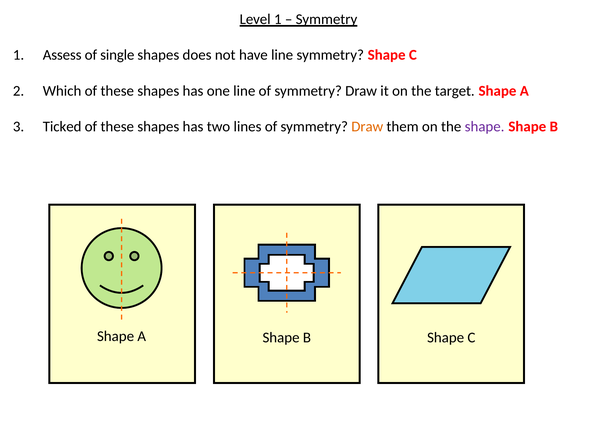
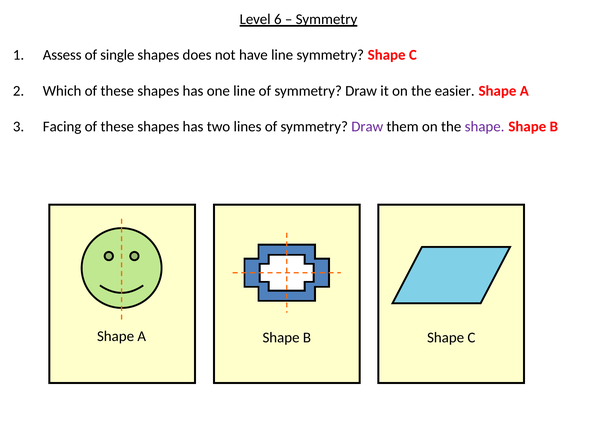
Level 1: 1 -> 6 (278, 19)
target: target -> easier (455, 91)
Ticked: Ticked -> Facing (62, 127)
Draw colour: orange -> purple (367, 127)
